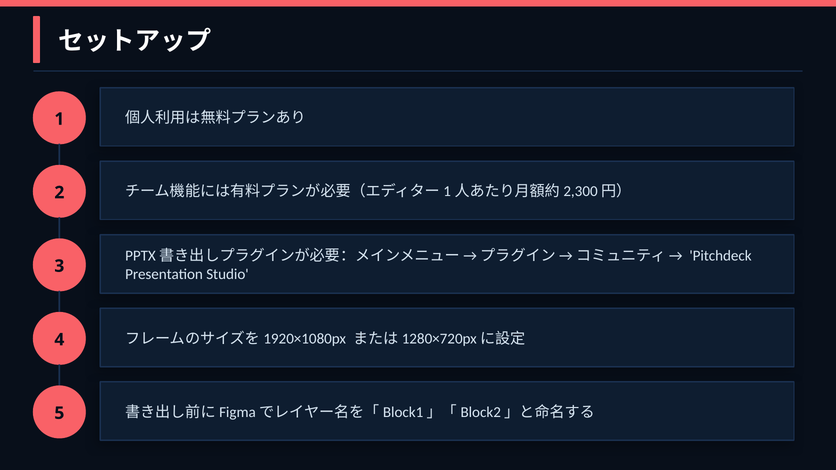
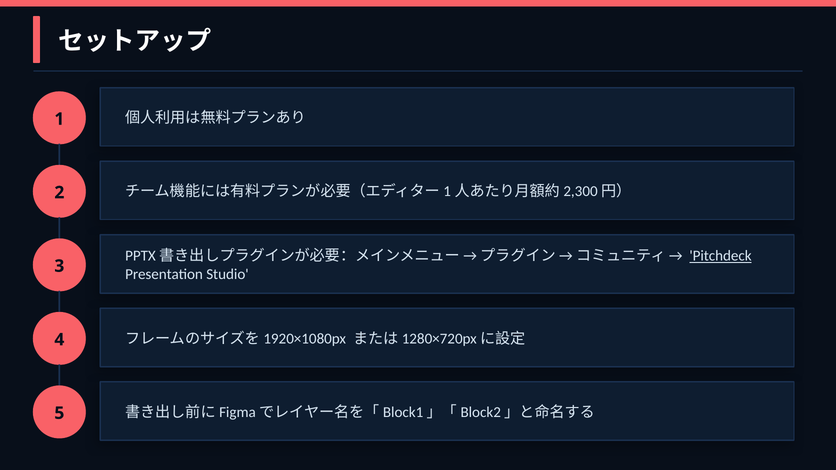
Pitchdeck underline: none -> present (721, 256)
